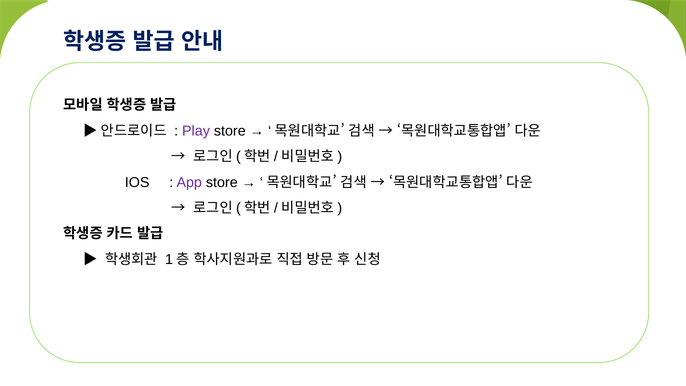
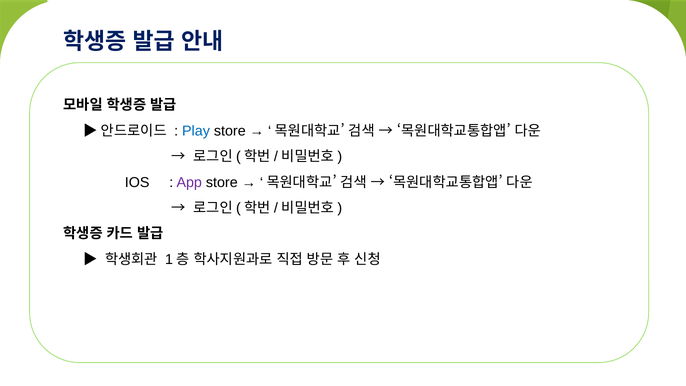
Play colour: purple -> blue (196, 131)
